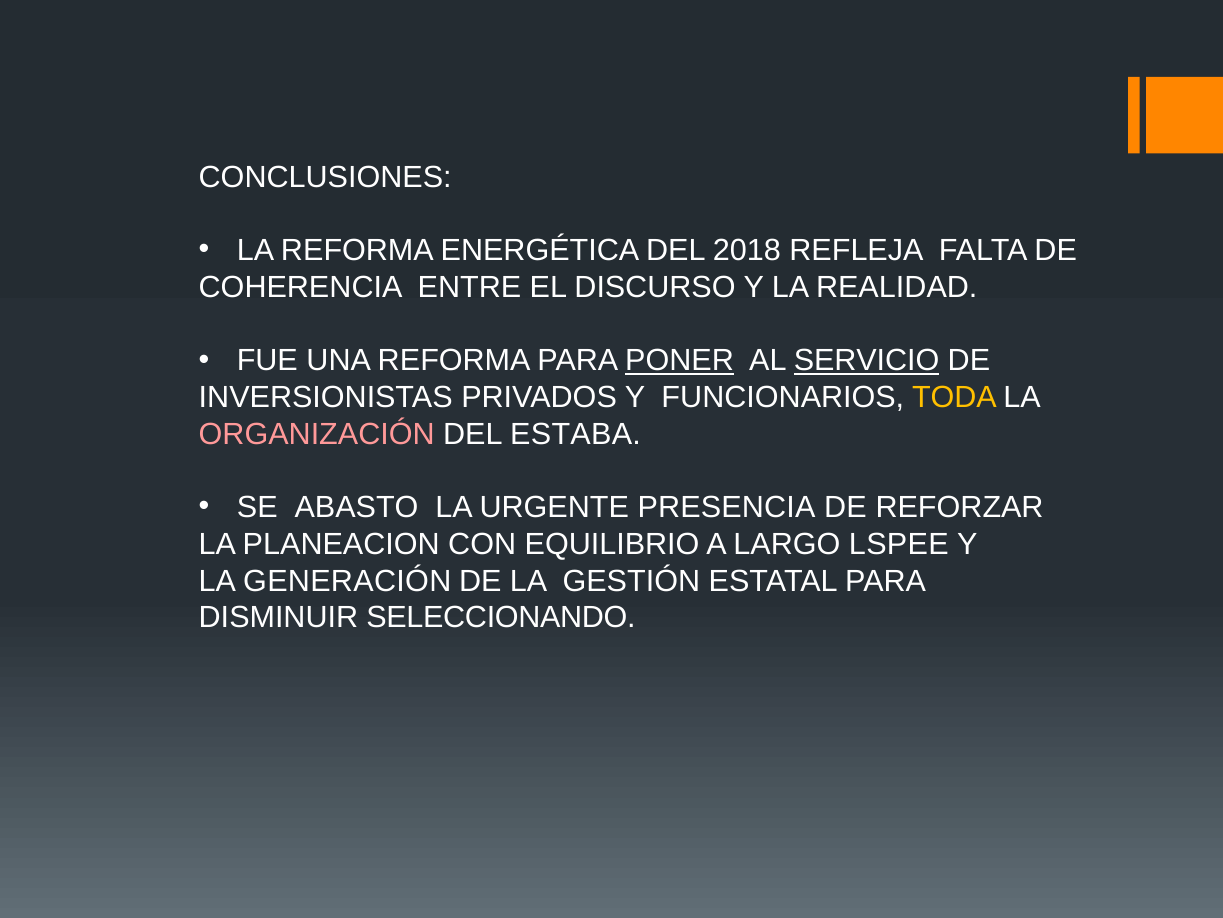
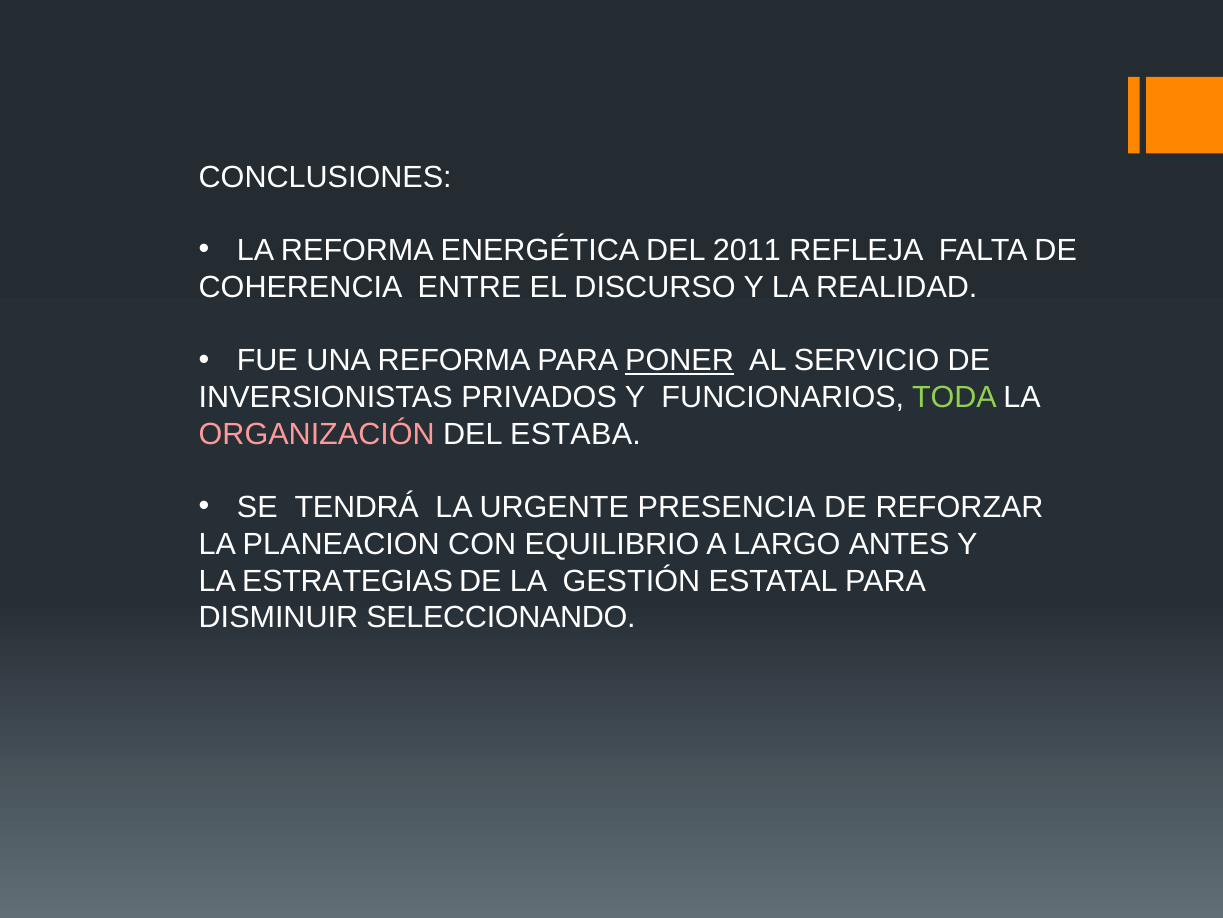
2018: 2018 -> 2011 (747, 250)
SERVICIO underline: present -> none (867, 360)
TODA colour: yellow -> light green (954, 397)
ABASTO: ABASTO -> TENDRÁ (357, 507)
LSPEE: LSPEE -> ANTES (899, 544)
GENERACIÓN: GENERACIÓN -> ESTRATEGIAS (348, 580)
